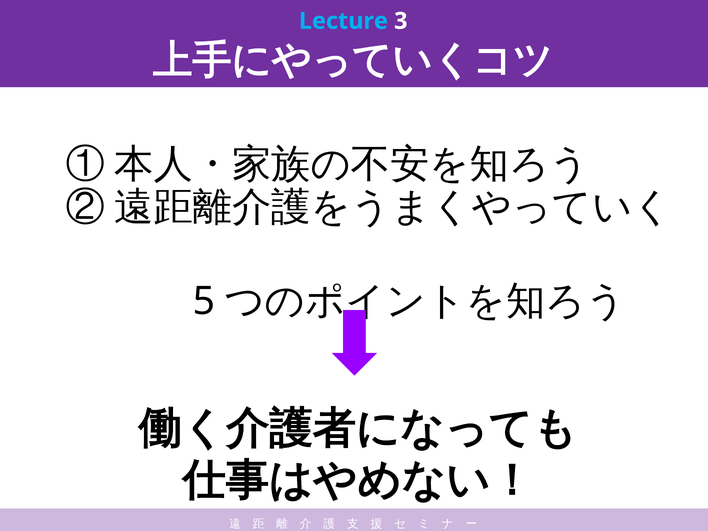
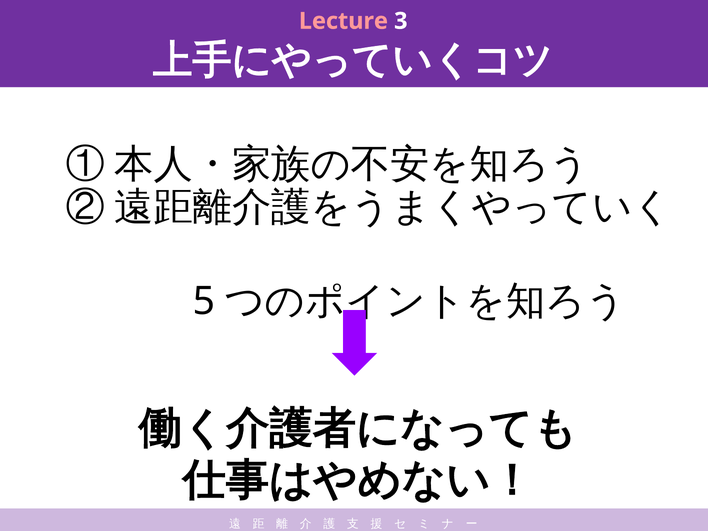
Lecture colour: light blue -> pink (343, 21)
